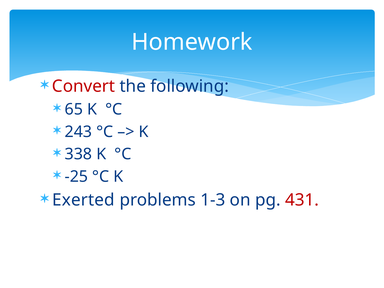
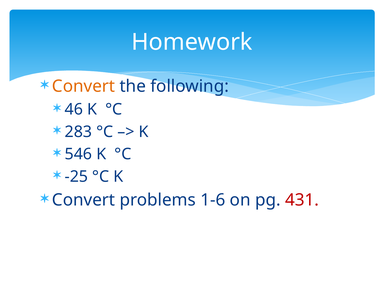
Convert colour: red -> orange (84, 86)
65: 65 -> 46 (74, 109)
243: 243 -> 283 (78, 132)
338: 338 -> 546 (78, 154)
Exerted: Exerted -> Convert (84, 200)
1-3: 1-3 -> 1-6 (213, 200)
